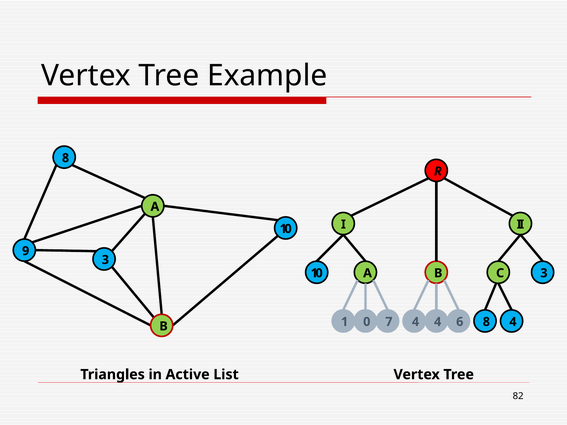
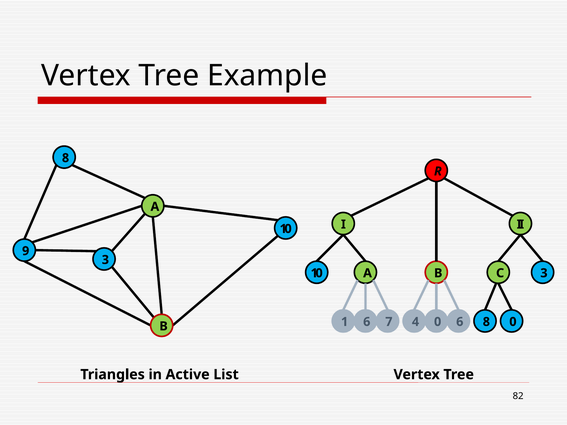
1 0: 0 -> 6 (367, 322)
4 4: 4 -> 0 (438, 322)
8 4: 4 -> 0 (513, 322)
